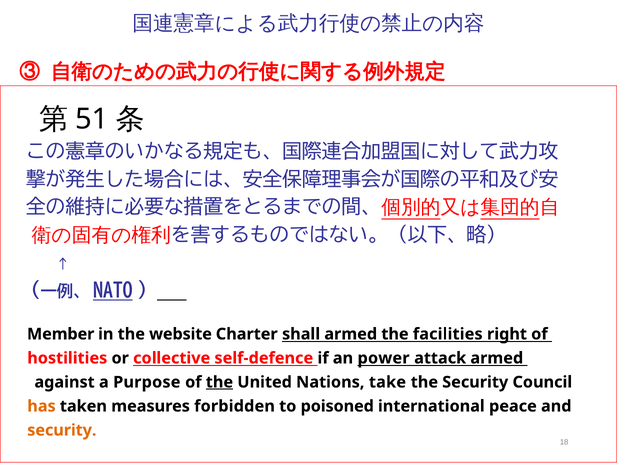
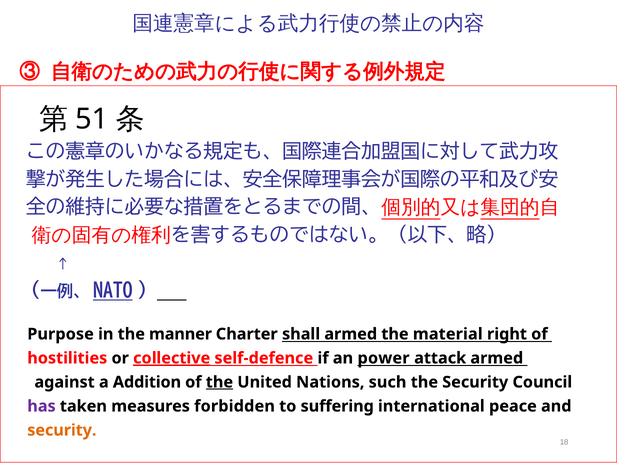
Member: Member -> Purpose (61, 334)
website: website -> manner (181, 334)
facilities: facilities -> material (448, 334)
collective underline: none -> present (172, 358)
Purpose: Purpose -> Addition (147, 382)
take: take -> such (388, 382)
has colour: orange -> purple (41, 406)
poisoned: poisoned -> suffering (337, 406)
